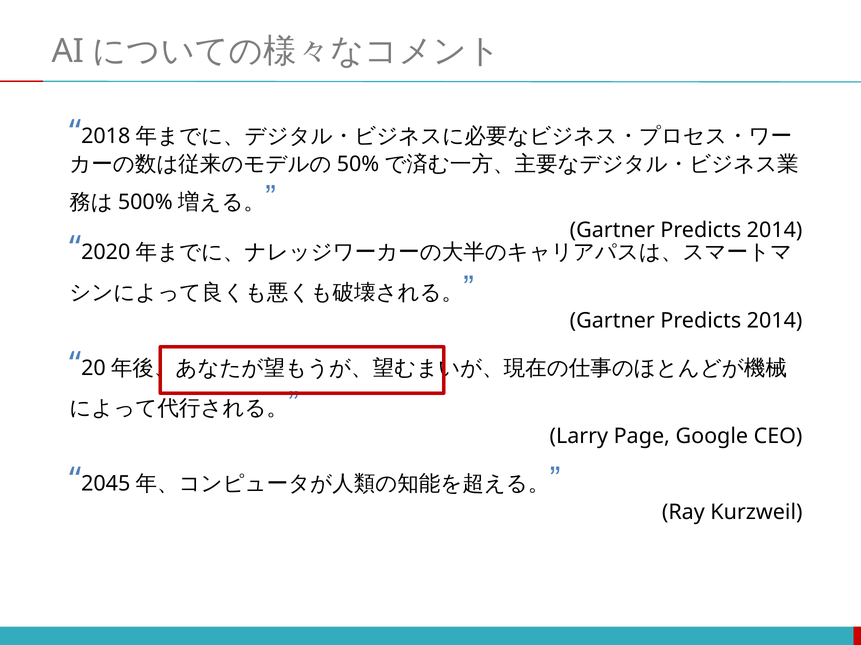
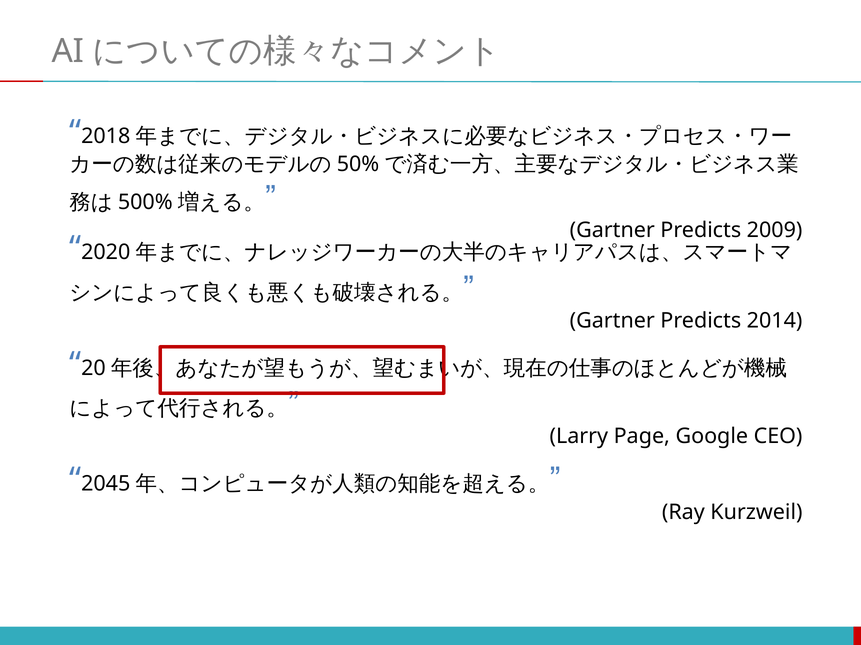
2014: 2014 -> 2009 (775, 231)
